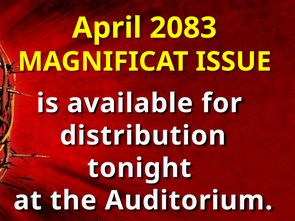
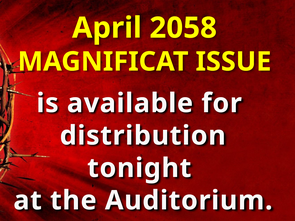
2083: 2083 -> 2058 (183, 28)
